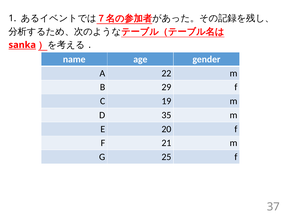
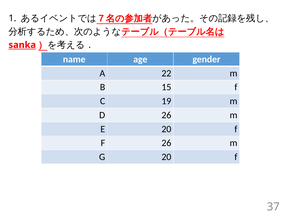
29: 29 -> 15 (166, 87)
D 35: 35 -> 26 (166, 115)
F 21: 21 -> 26 (166, 143)
G 25: 25 -> 20 (166, 157)
